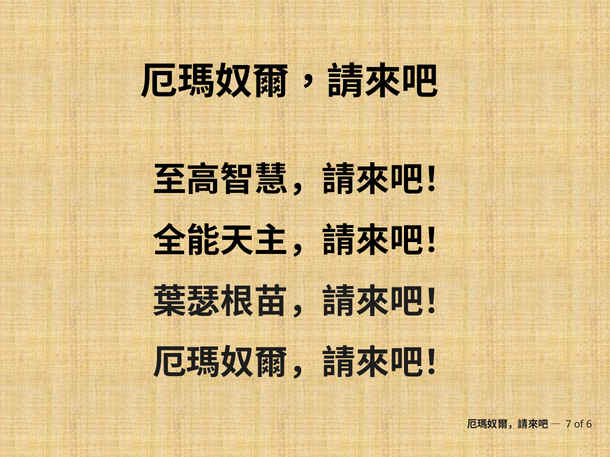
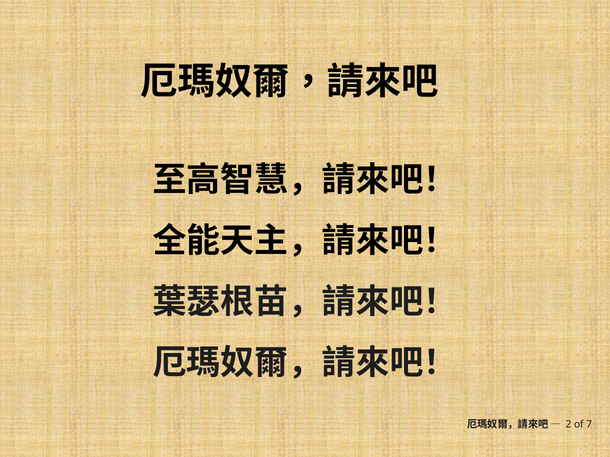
7: 7 -> 2 (568, 425)
6: 6 -> 7 (589, 425)
